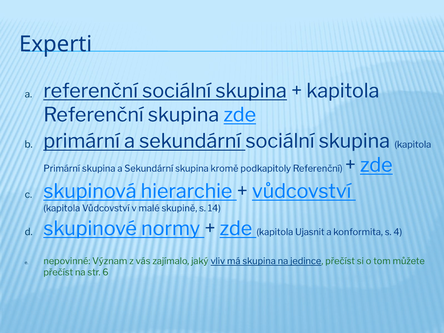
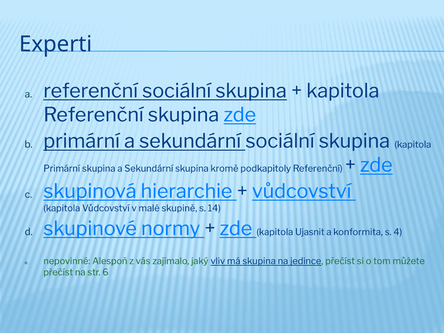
Význam: Význam -> Alespoň (110, 261)
